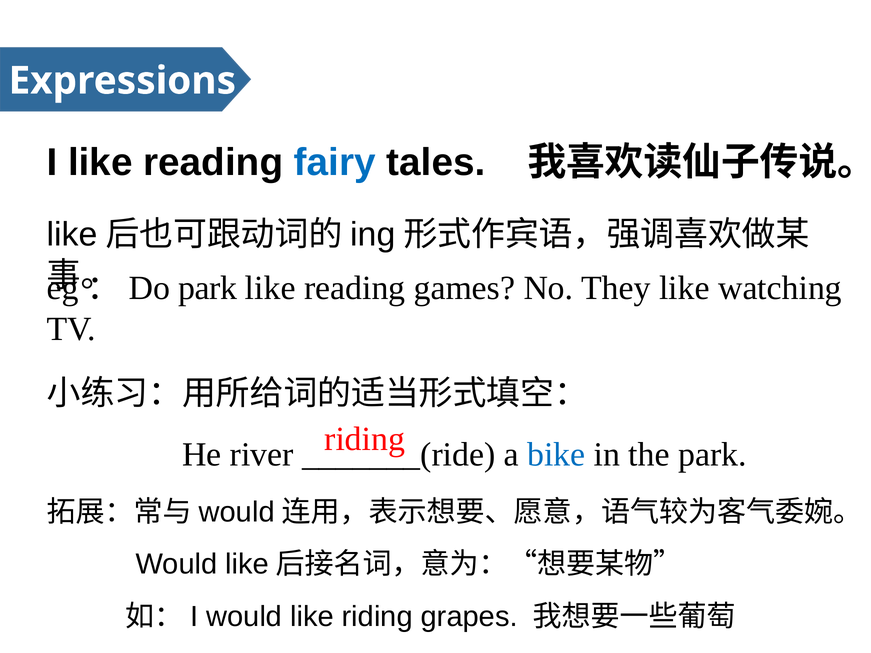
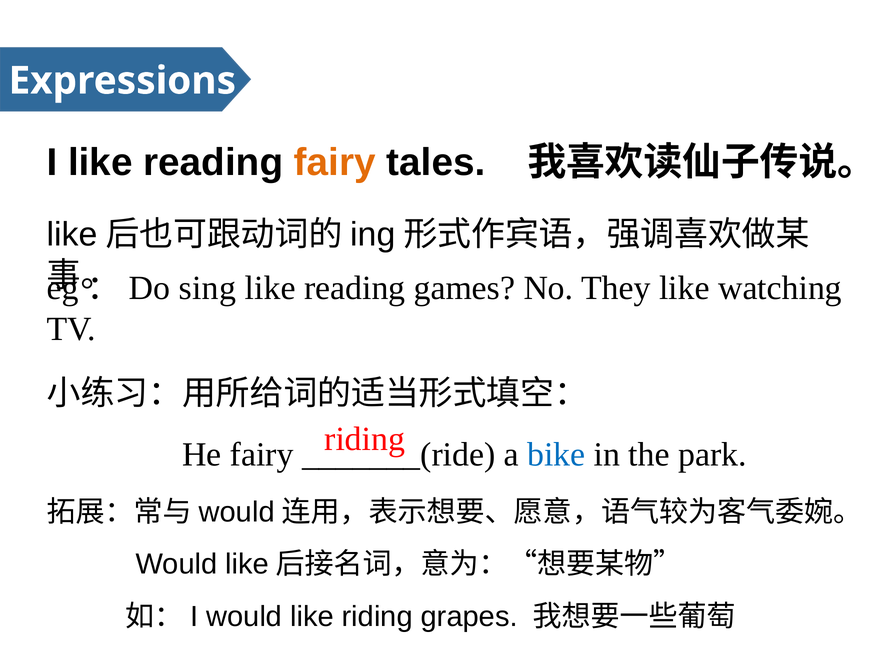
fairy colour: blue -> orange (335, 163)
park: park -> sing (207, 288)
He river: river -> fairy (262, 455)
